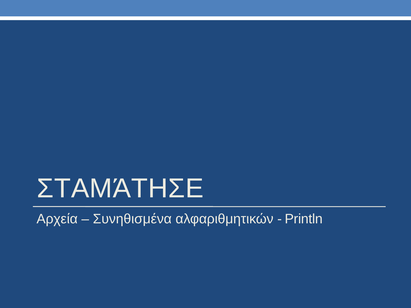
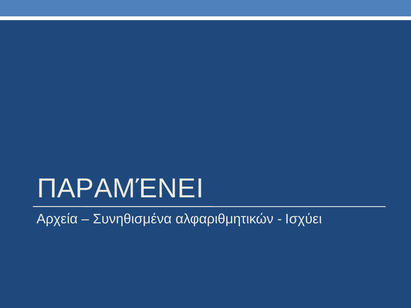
ΣΤΑΜΆΤΗΣΕ: ΣΤΑΜΆΤΗΣΕ -> ΠΑΡΑΜΈΝΕΙ (120, 188)
Println: Println -> Ισχύει (304, 219)
